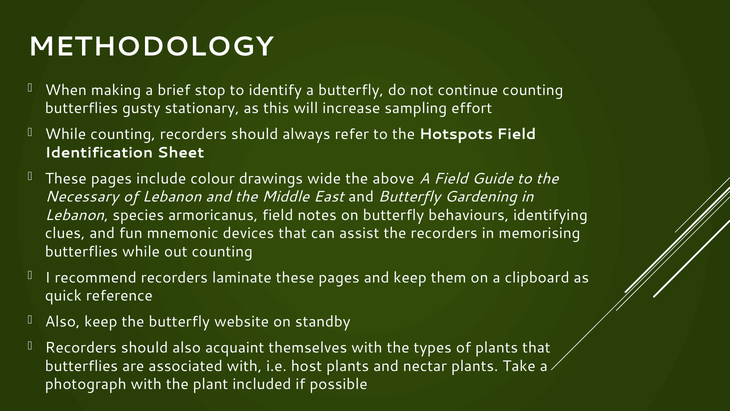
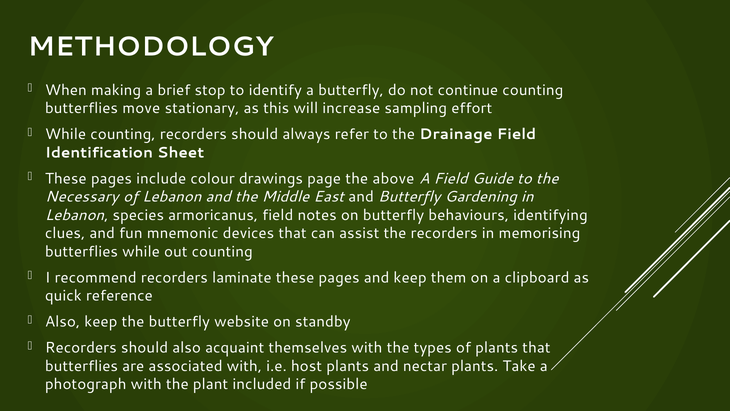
gusty: gusty -> move (141, 108)
Hotspots: Hotspots -> Drainage (456, 134)
wide: wide -> page (324, 178)
